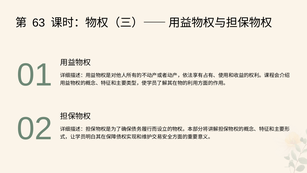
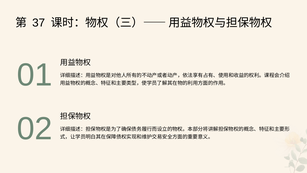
63: 63 -> 37 (39, 23)
